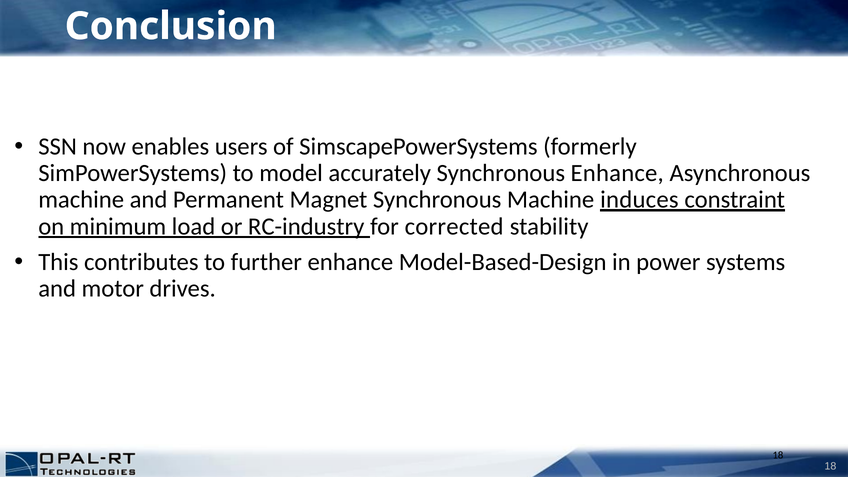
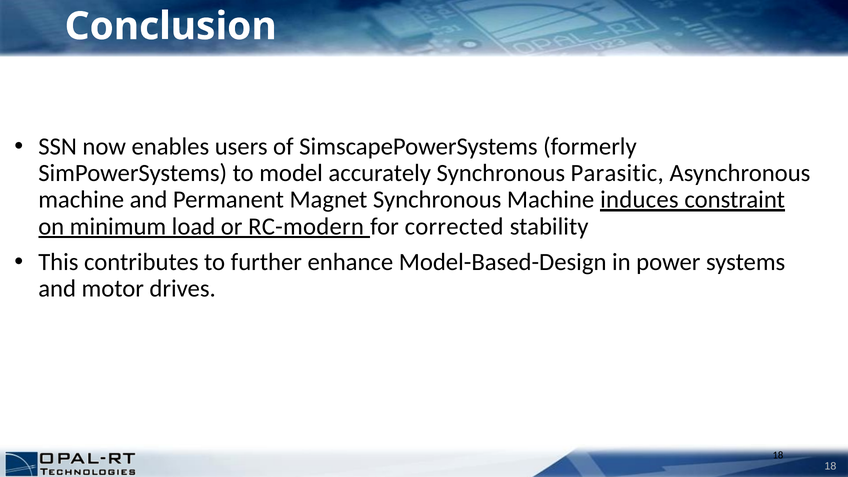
Synchronous Enhance: Enhance -> Parasitic (617, 173)
RC-industry: RC-industry -> RC-modern (306, 226)
